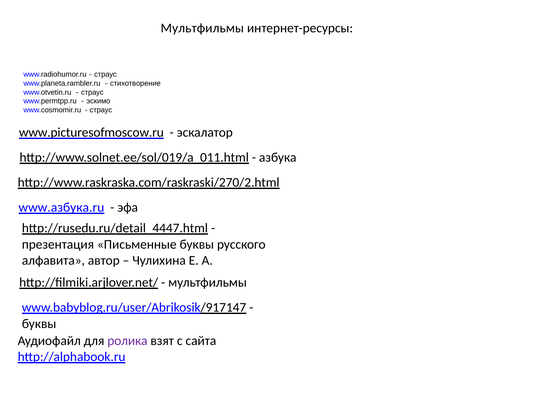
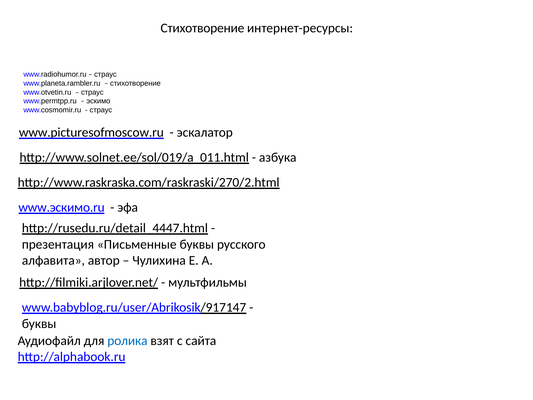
Мультфильмы: Мультфильмы -> Стихотворение (202, 28)
www.азбука.ru: www.азбука.ru -> www.эскимо.ru (62, 207)
ролика colour: purple -> blue (127, 341)
